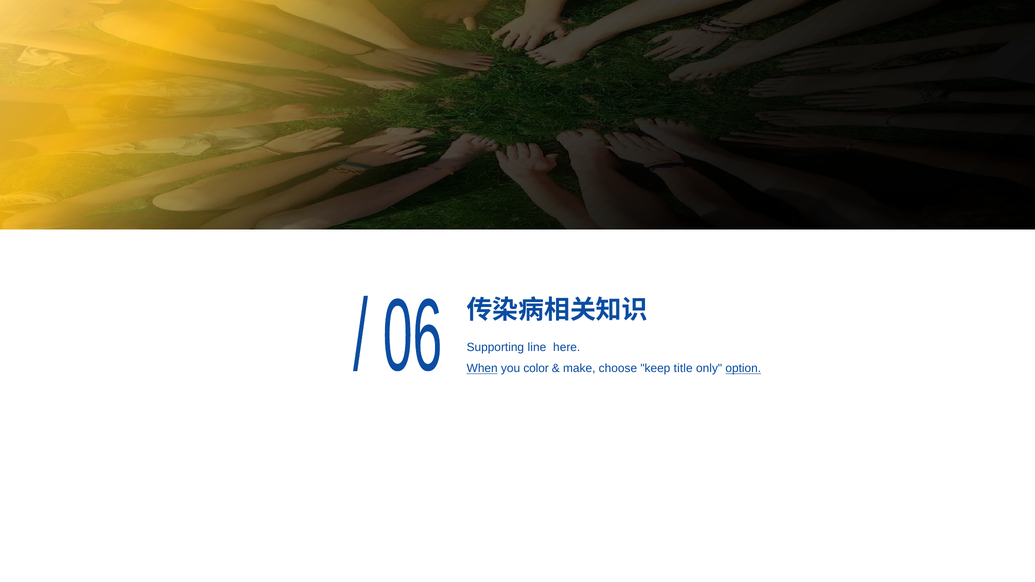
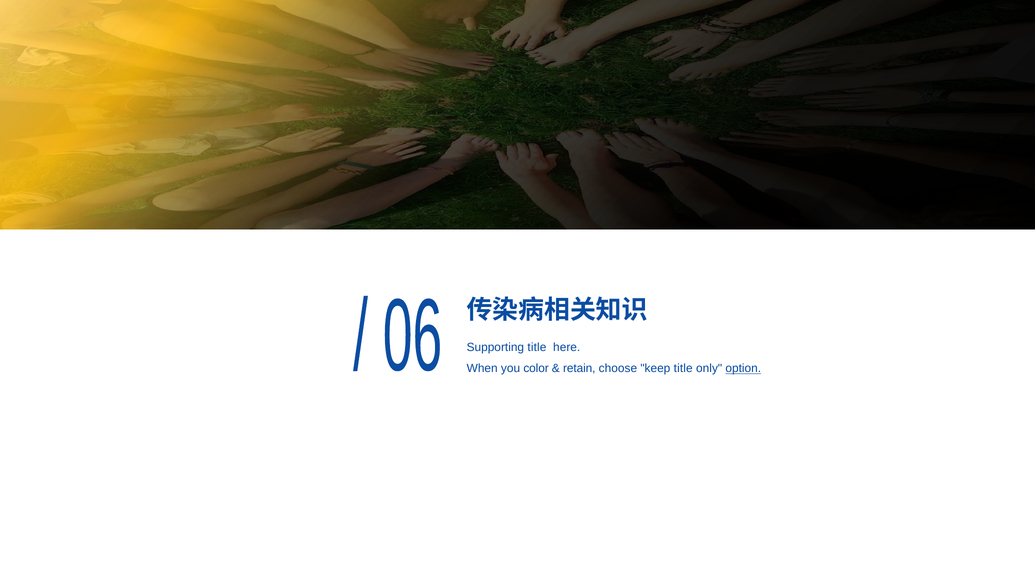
Supporting line: line -> title (537, 347)
When underline: present -> none (482, 369)
make: make -> retain (579, 369)
